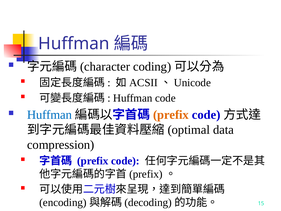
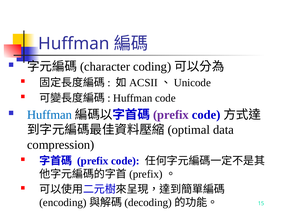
prefix colour: orange -> purple (171, 115)
